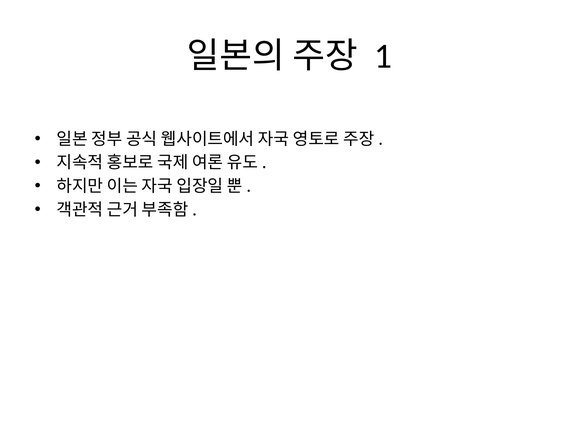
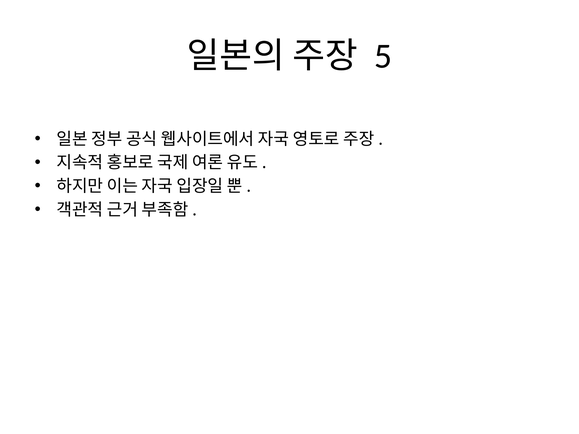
1: 1 -> 5 (383, 56)
